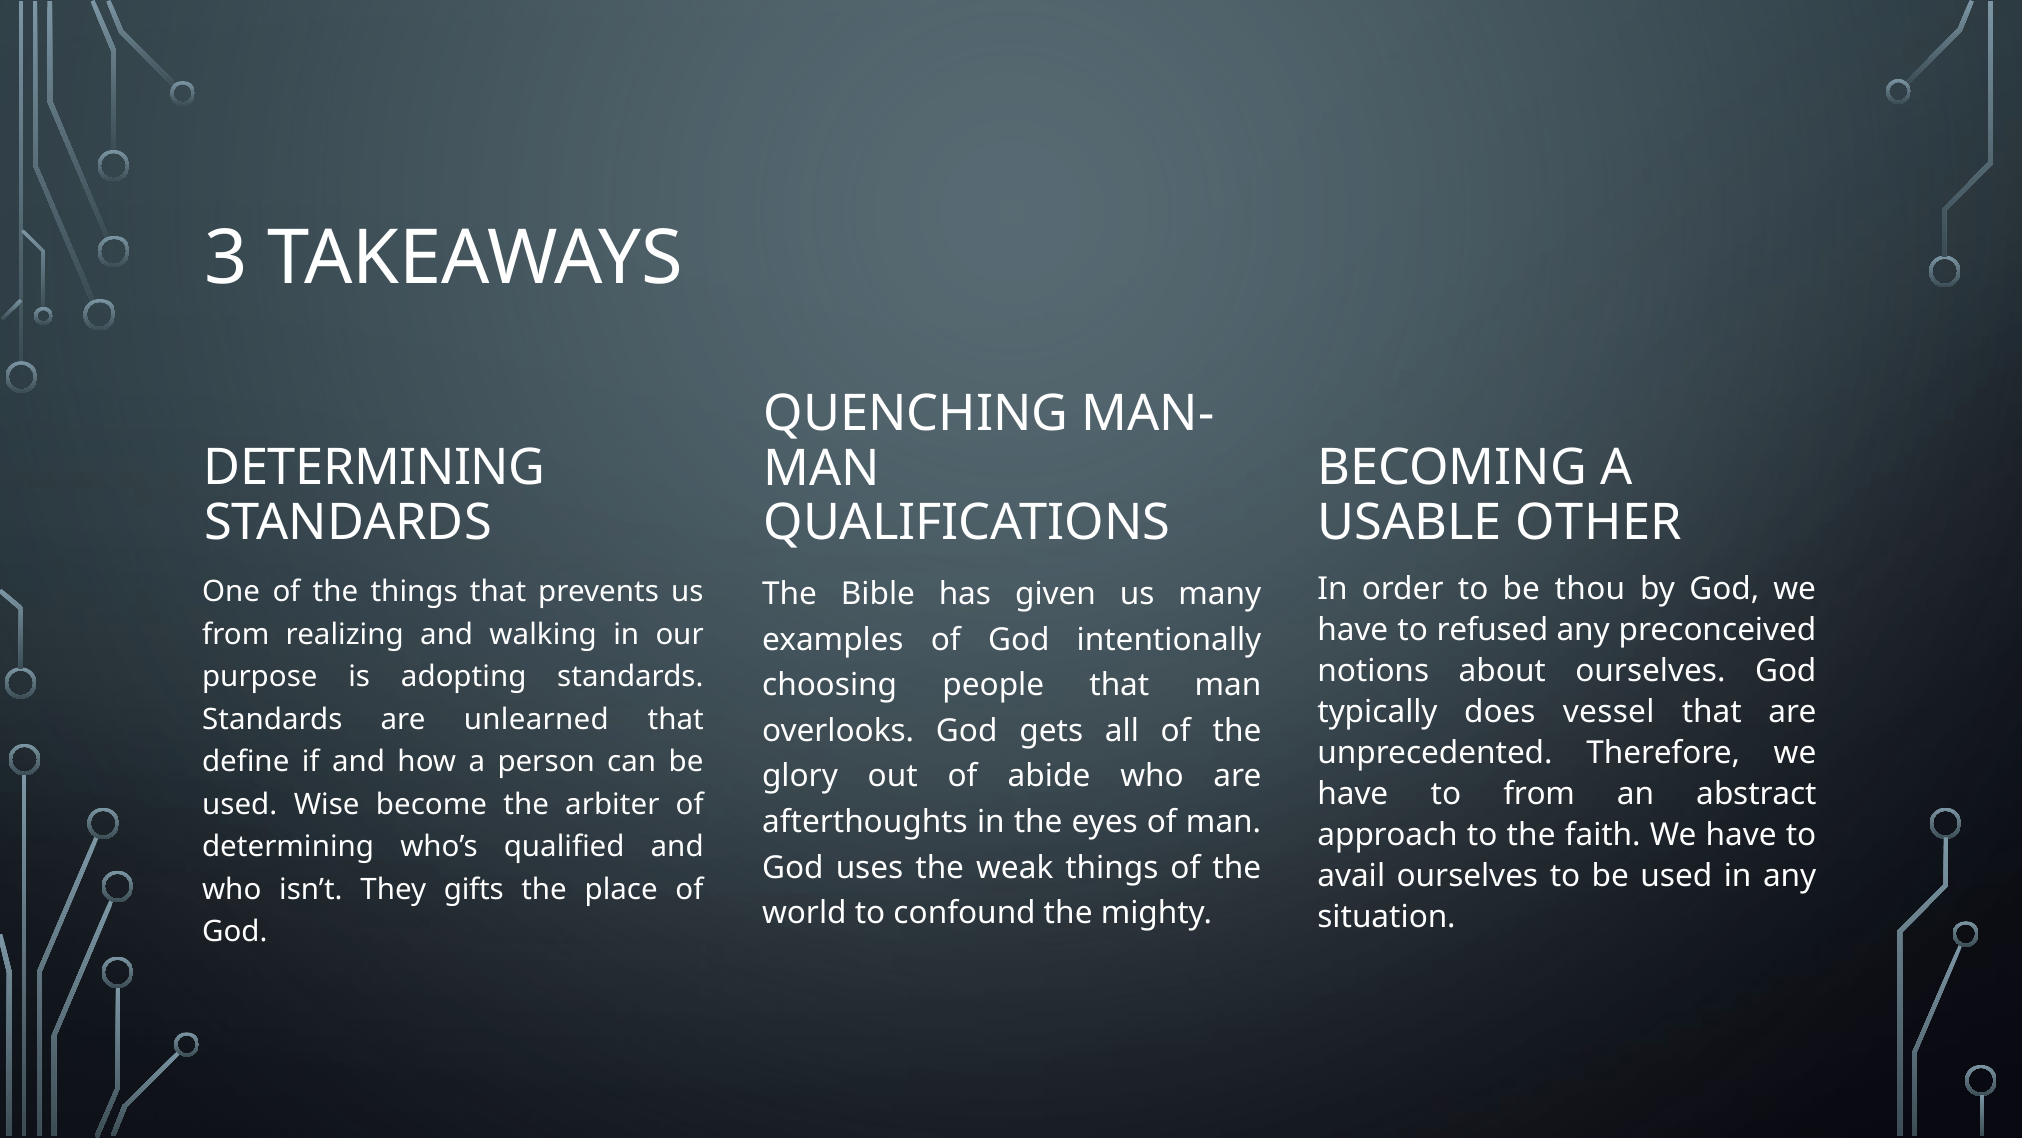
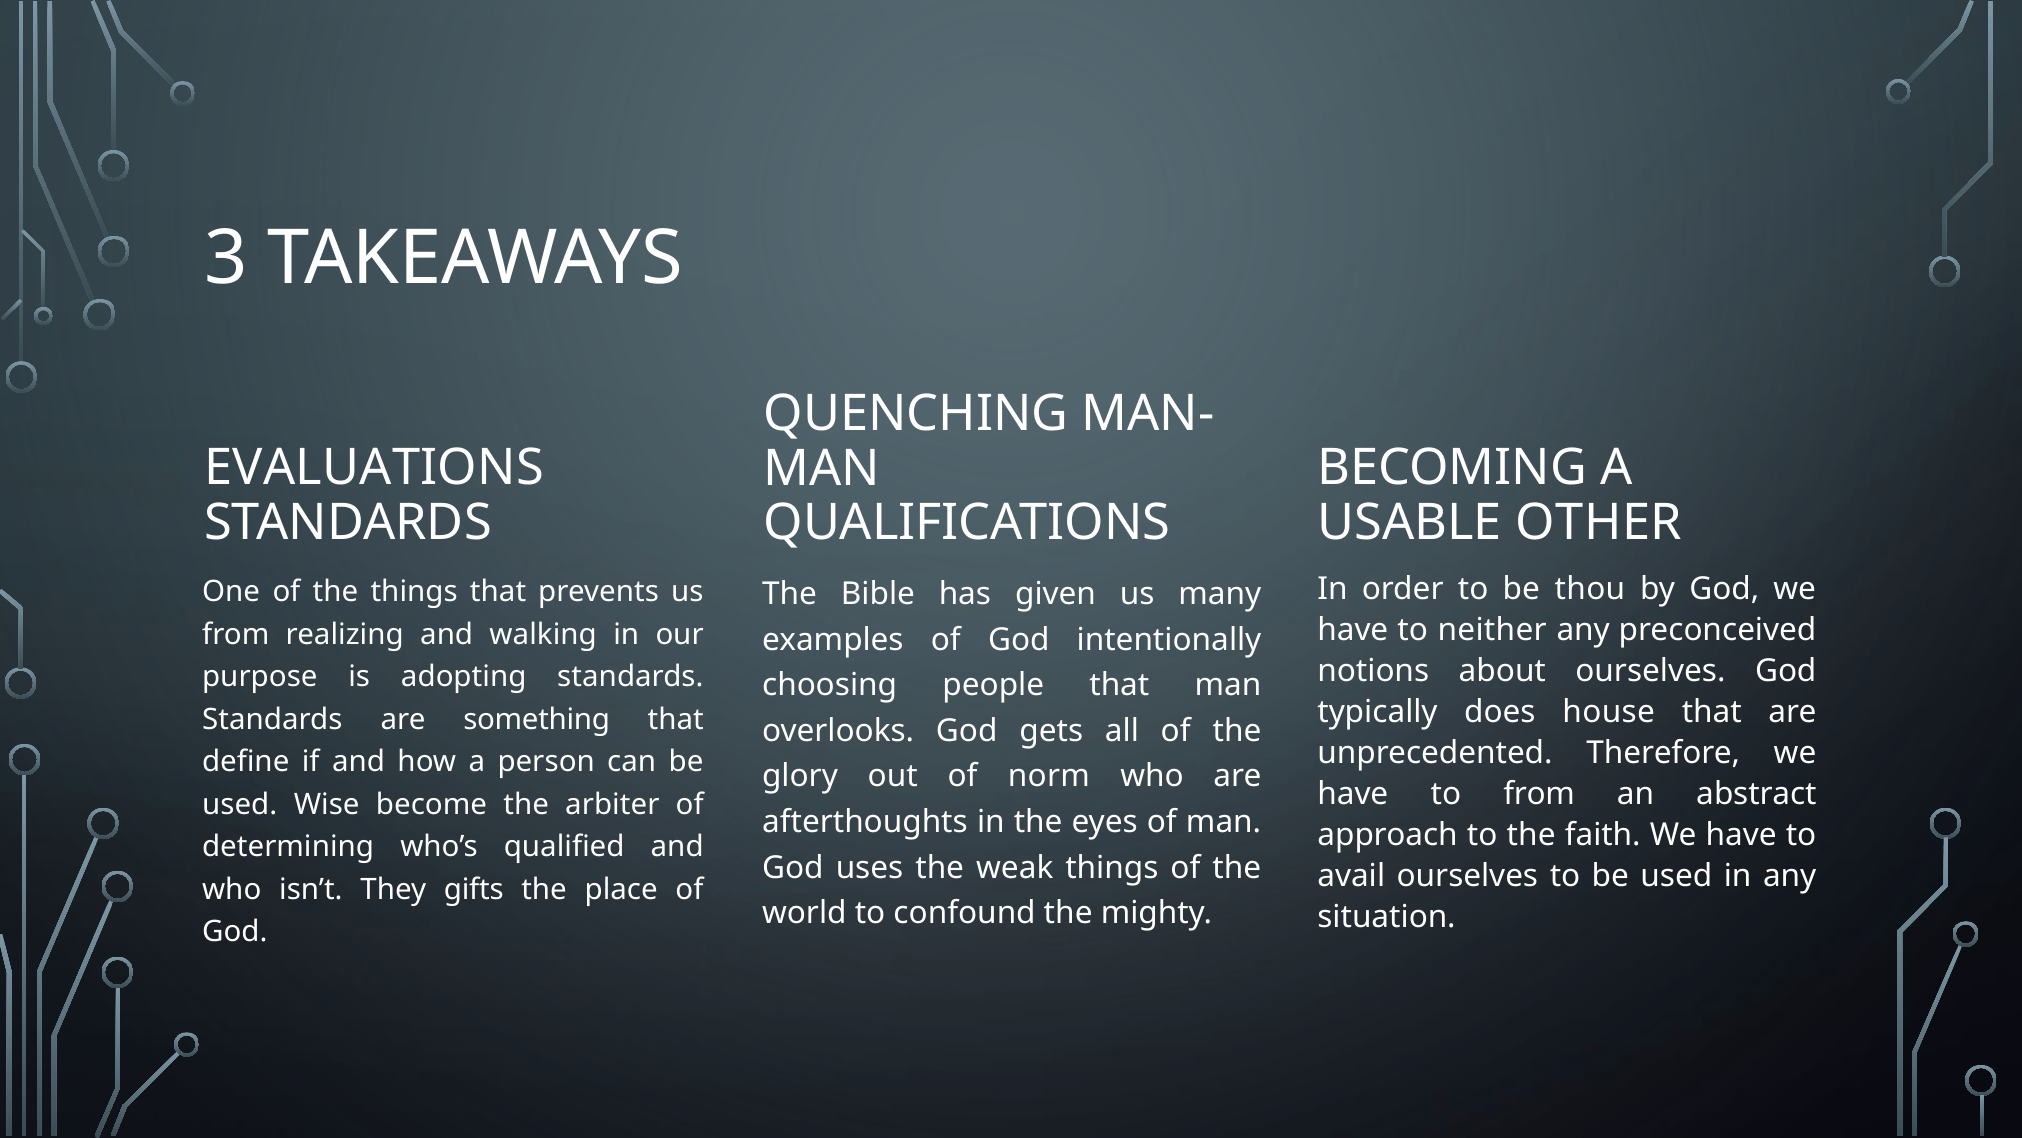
DETERMINING: DETERMINING -> EVALUATIONS (374, 468)
refused: refused -> neither (1492, 630)
vessel: vessel -> house (1609, 712)
unlearned: unlearned -> something (537, 719)
abide: abide -> norm (1049, 776)
